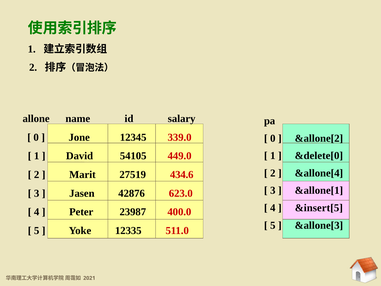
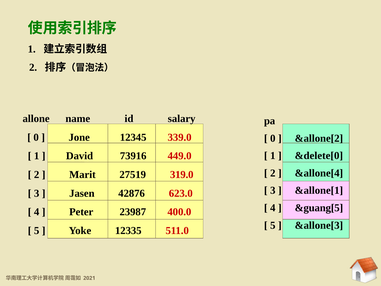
54105: 54105 -> 73916 (133, 156)
434.6: 434.6 -> 319.0 (182, 174)
&insert[5: &insert[5 -> &guang[5 (319, 208)
